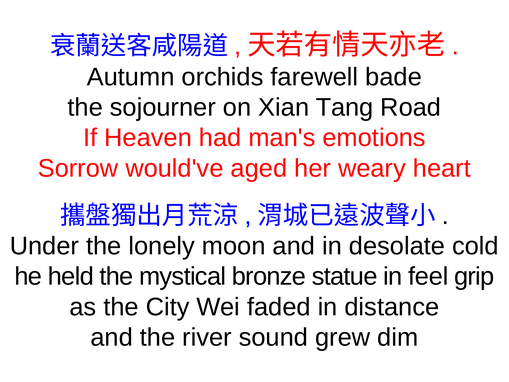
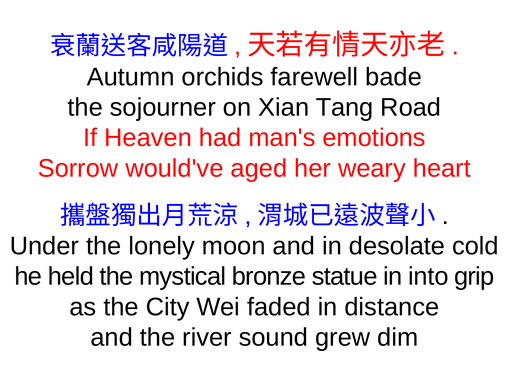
feel: feel -> into (428, 276)
